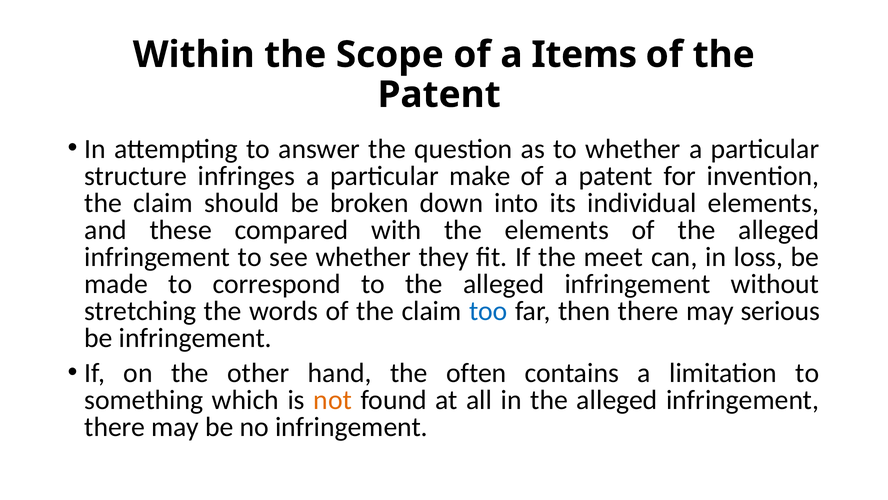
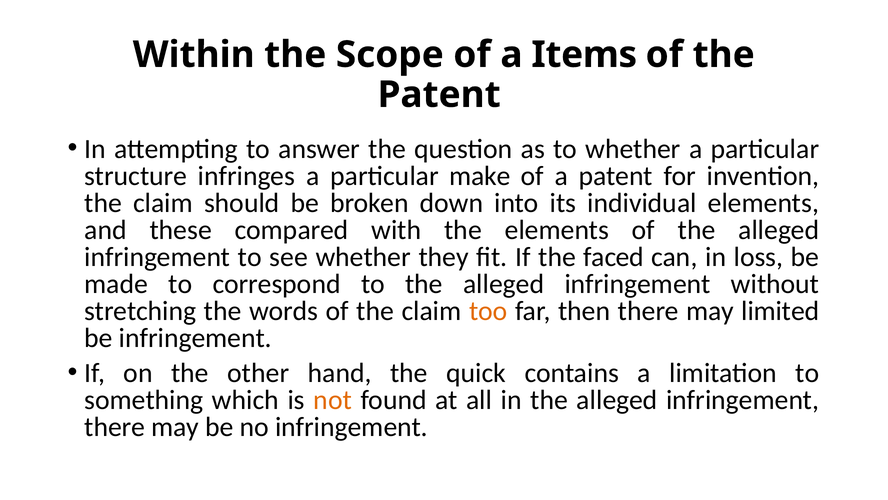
meet: meet -> faced (614, 257)
too colour: blue -> orange (488, 311)
serious: serious -> limited (780, 311)
often: often -> quick (476, 373)
